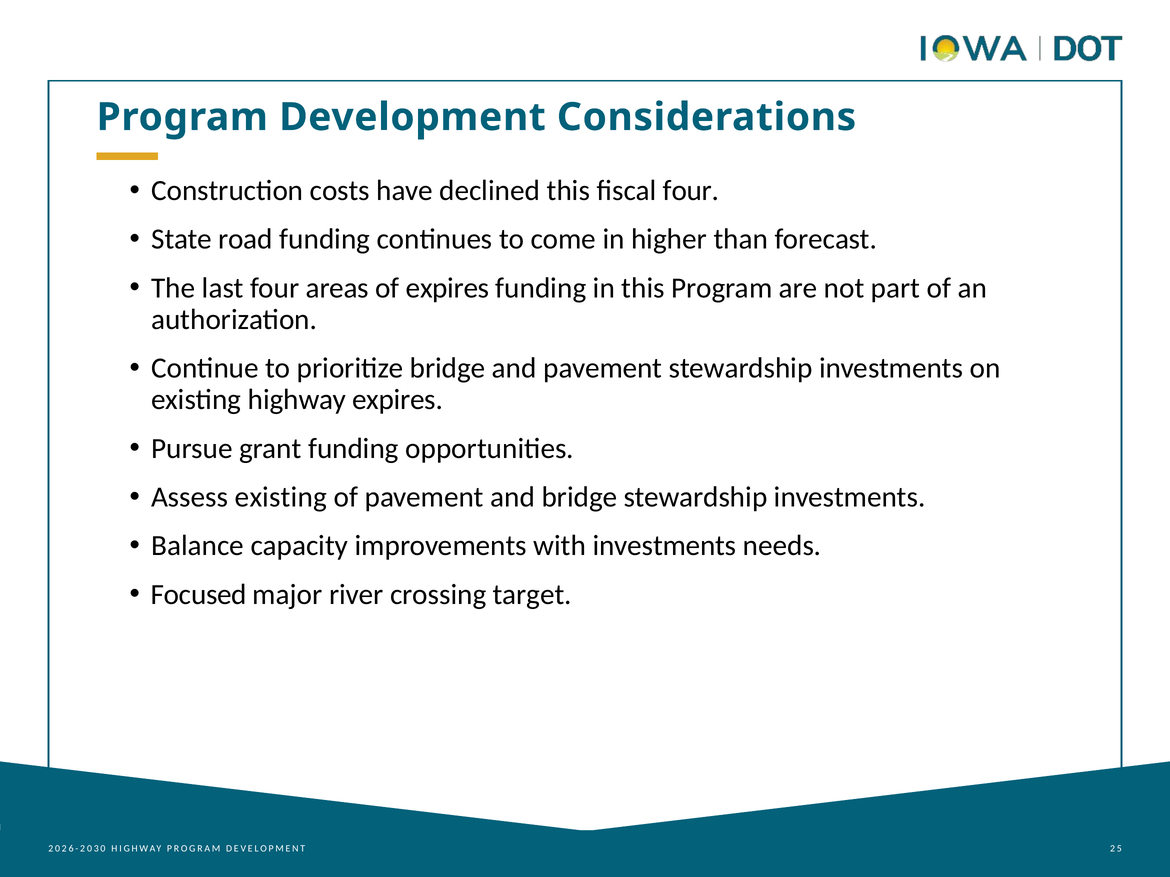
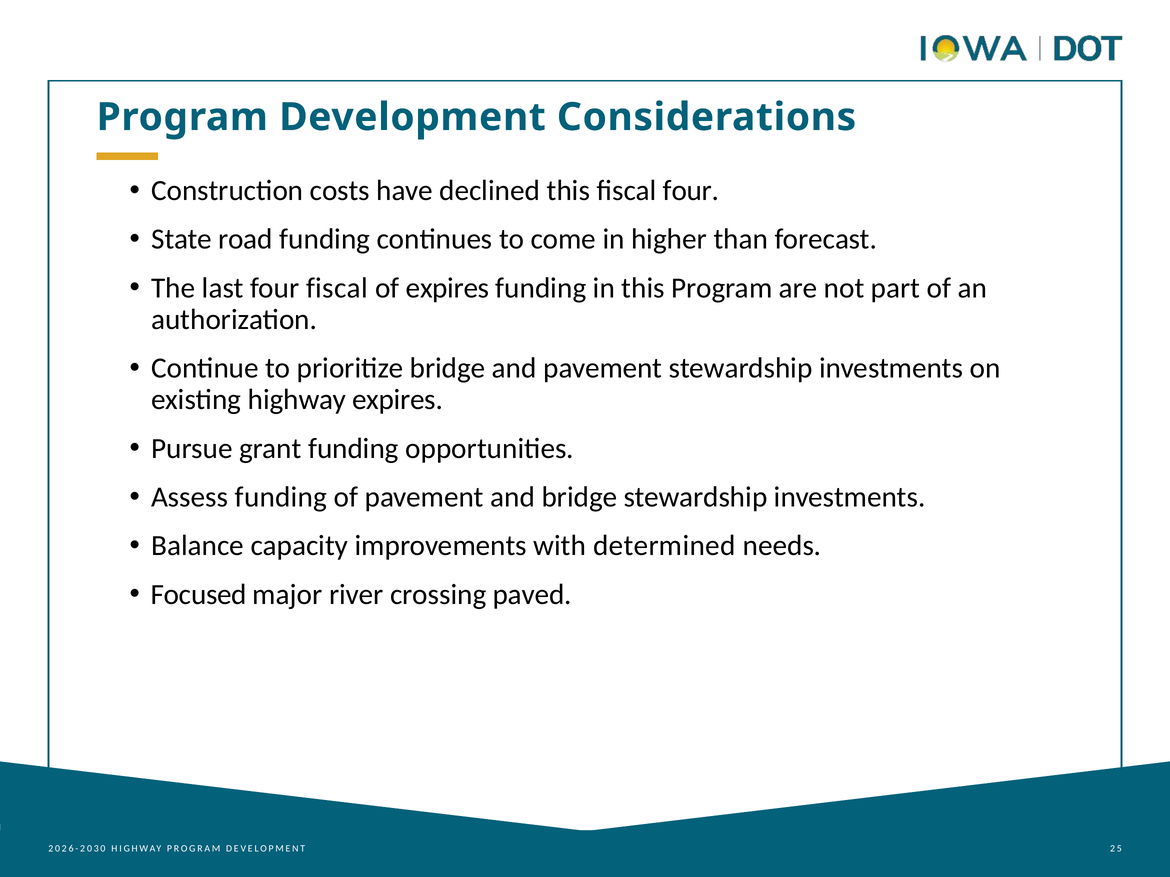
four areas: areas -> fiscal (337, 288)
Assess existing: existing -> funding (281, 497)
with investments: investments -> determined (664, 546)
target: target -> paved (532, 595)
